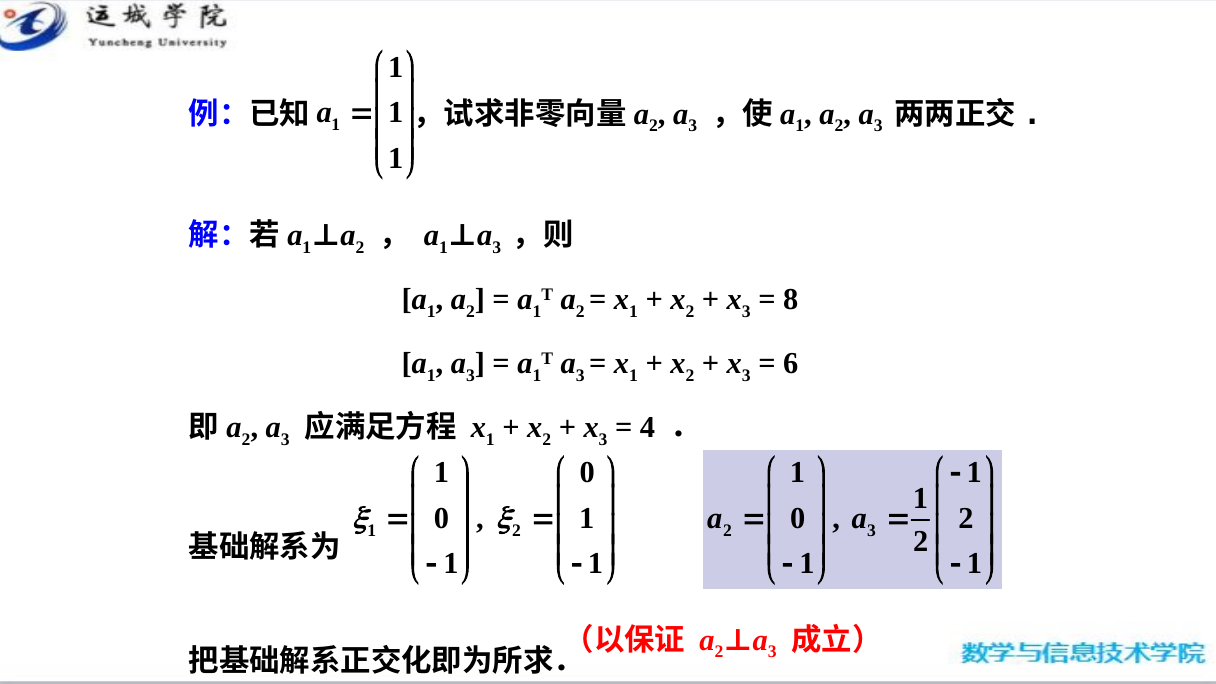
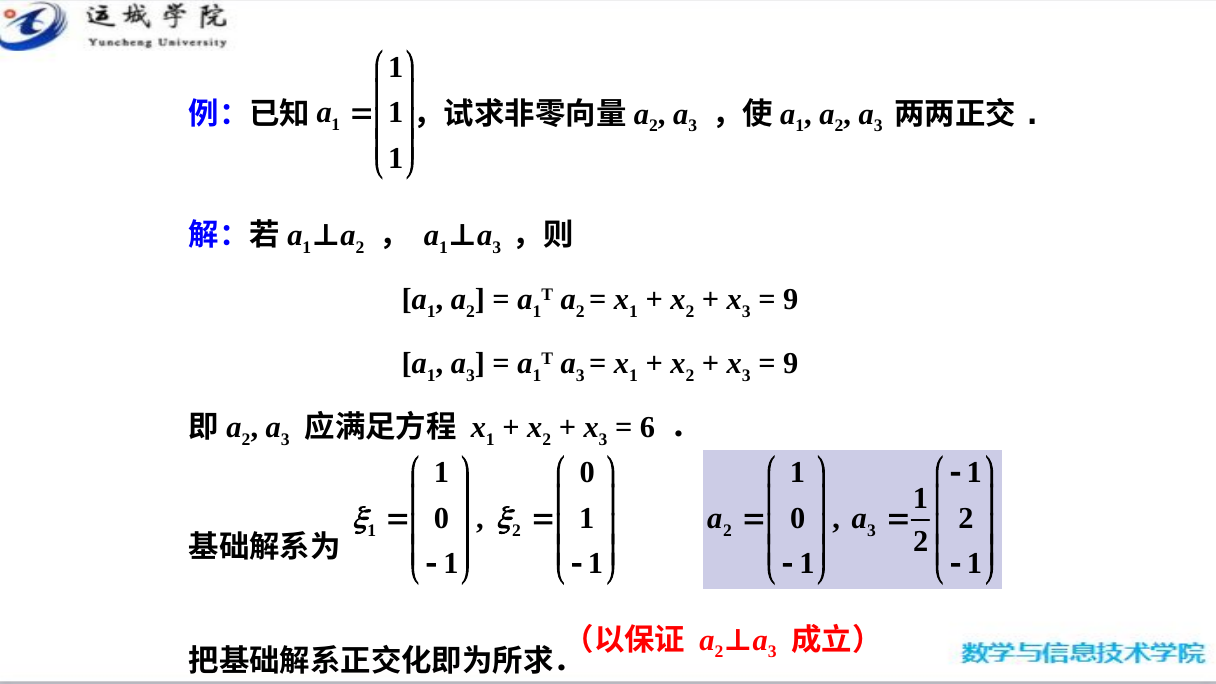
8: 8 -> 9 (791, 300)
6: 6 -> 9 (791, 364)
4: 4 -> 6 (648, 428)
